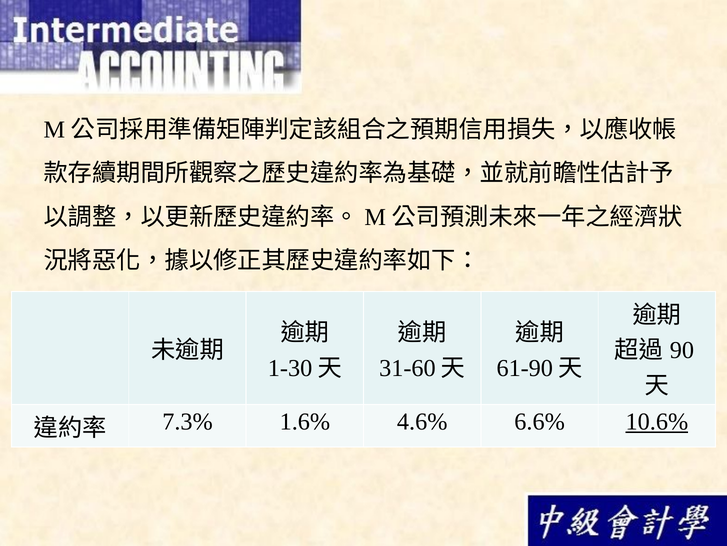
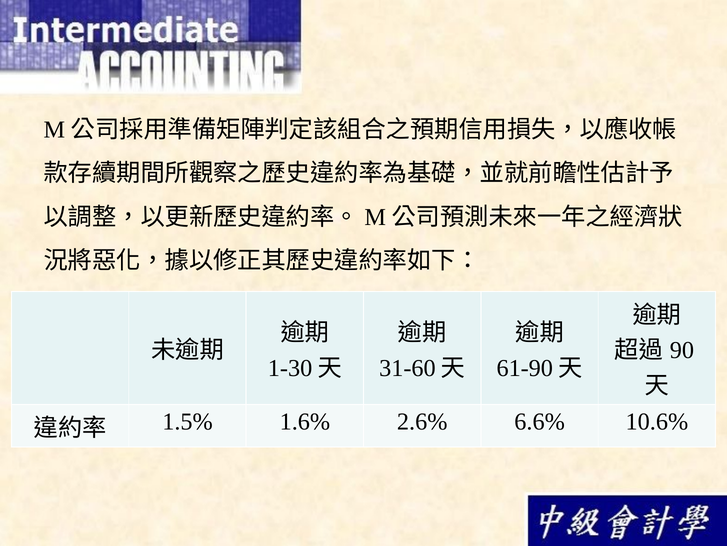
7.3%: 7.3% -> 1.5% (188, 421)
4.6%: 4.6% -> 2.6% (422, 421)
10.6% underline: present -> none (657, 421)
